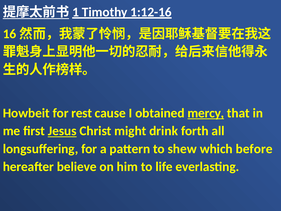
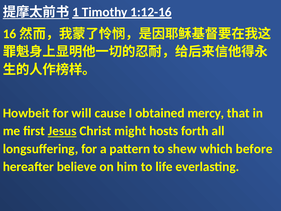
rest: rest -> will (82, 113)
mercy underline: present -> none (206, 113)
drink: drink -> hosts (164, 131)
